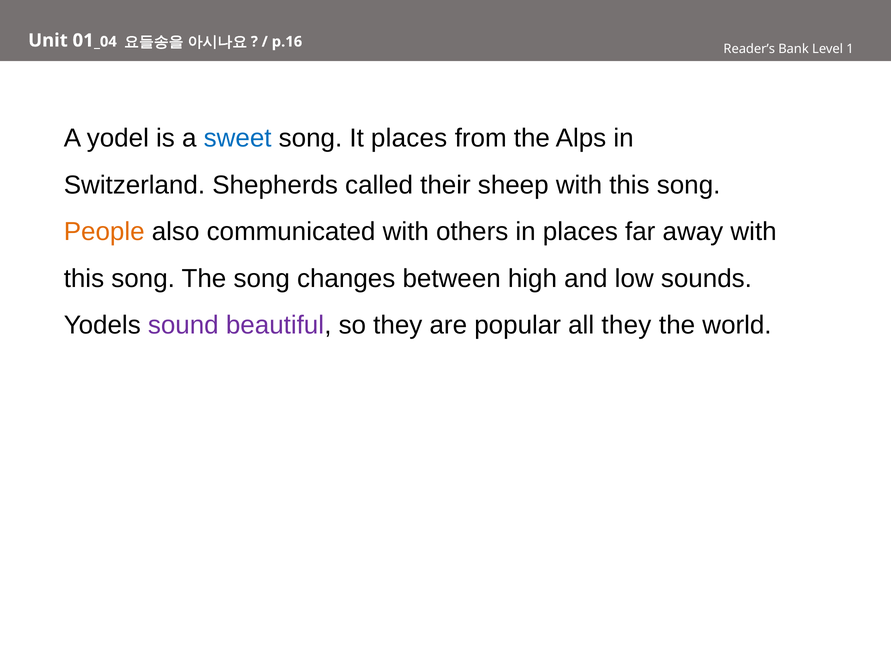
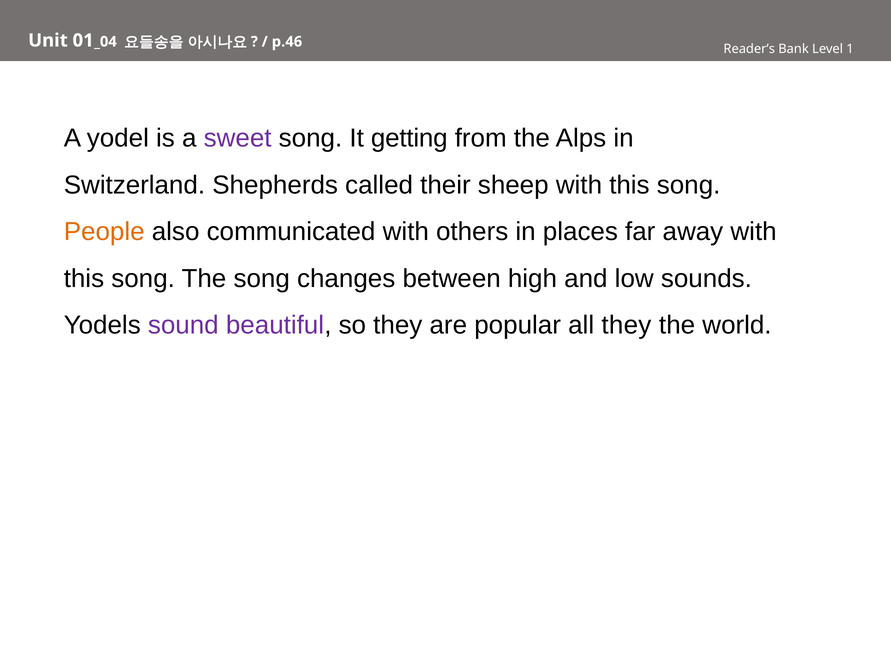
p.16: p.16 -> p.46 (287, 42)
sweet colour: blue -> purple (238, 138)
It places: places -> getting (409, 138)
